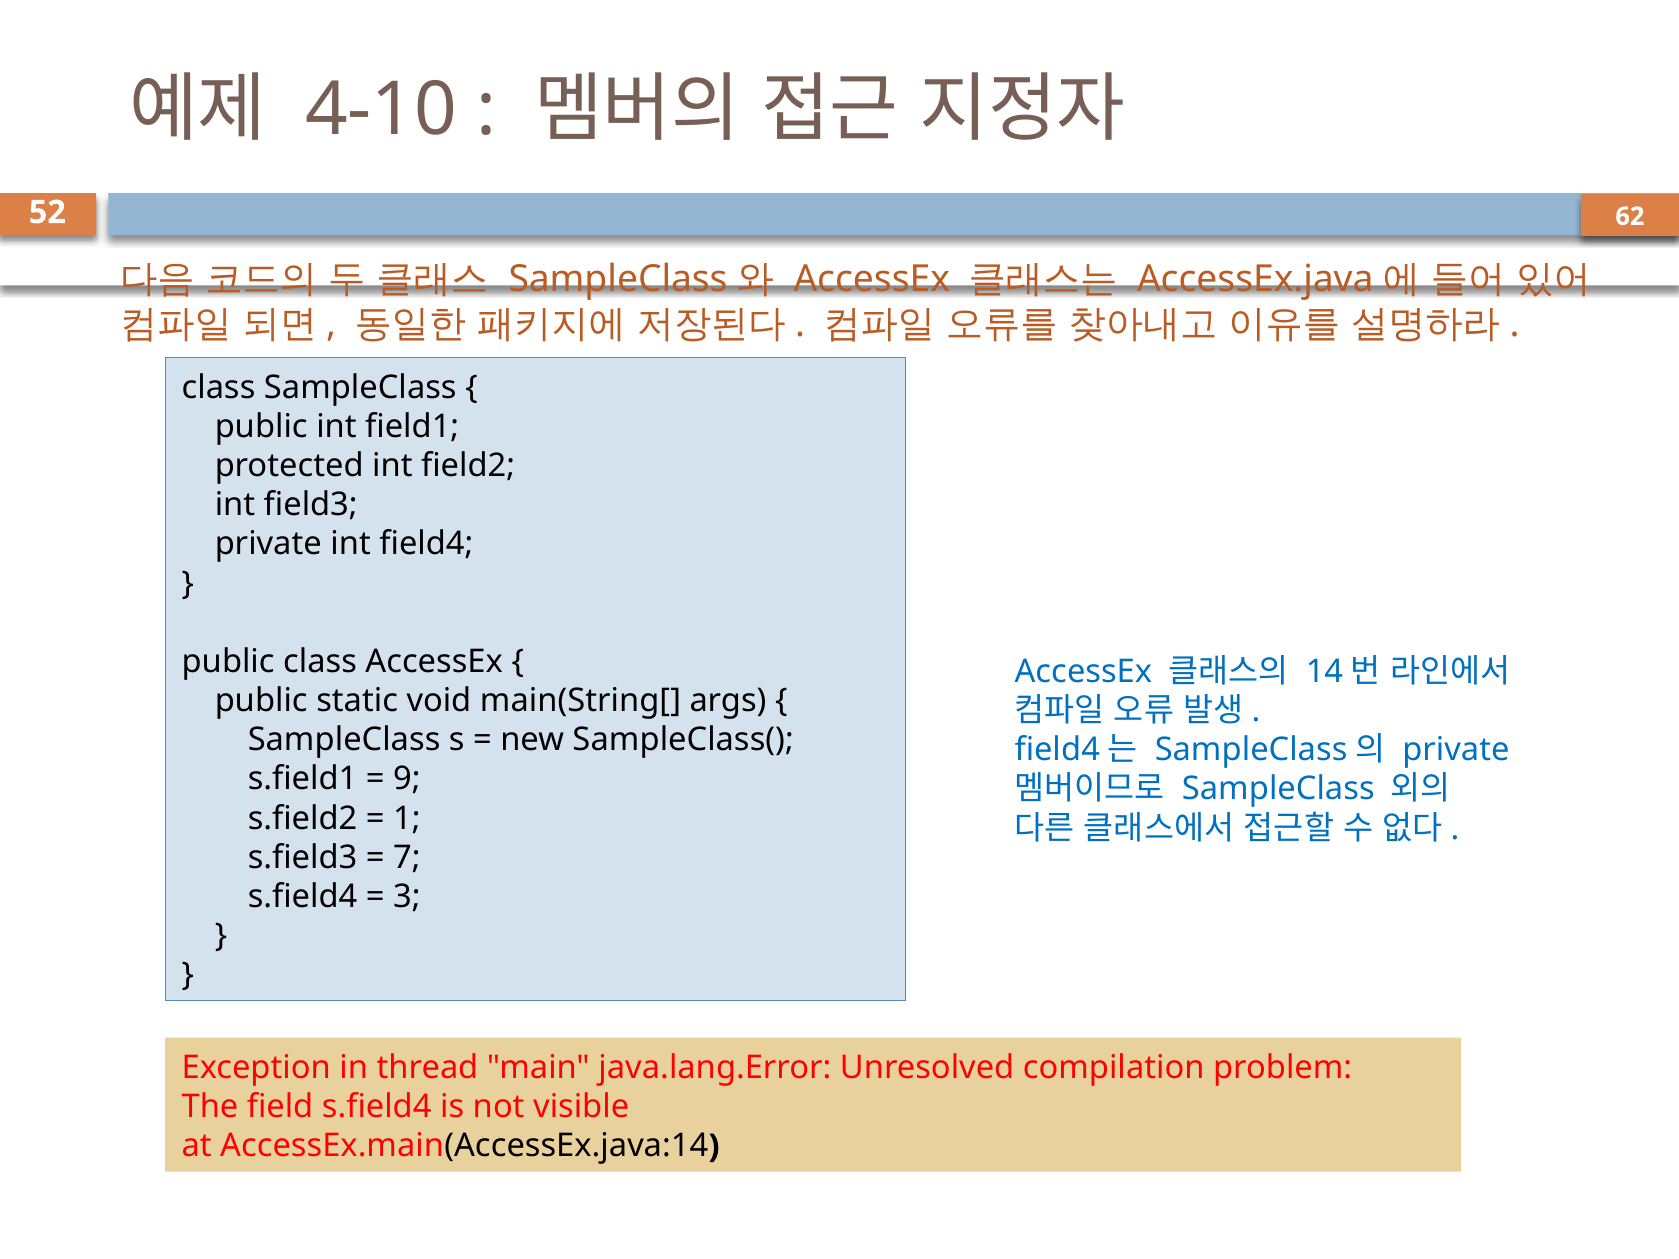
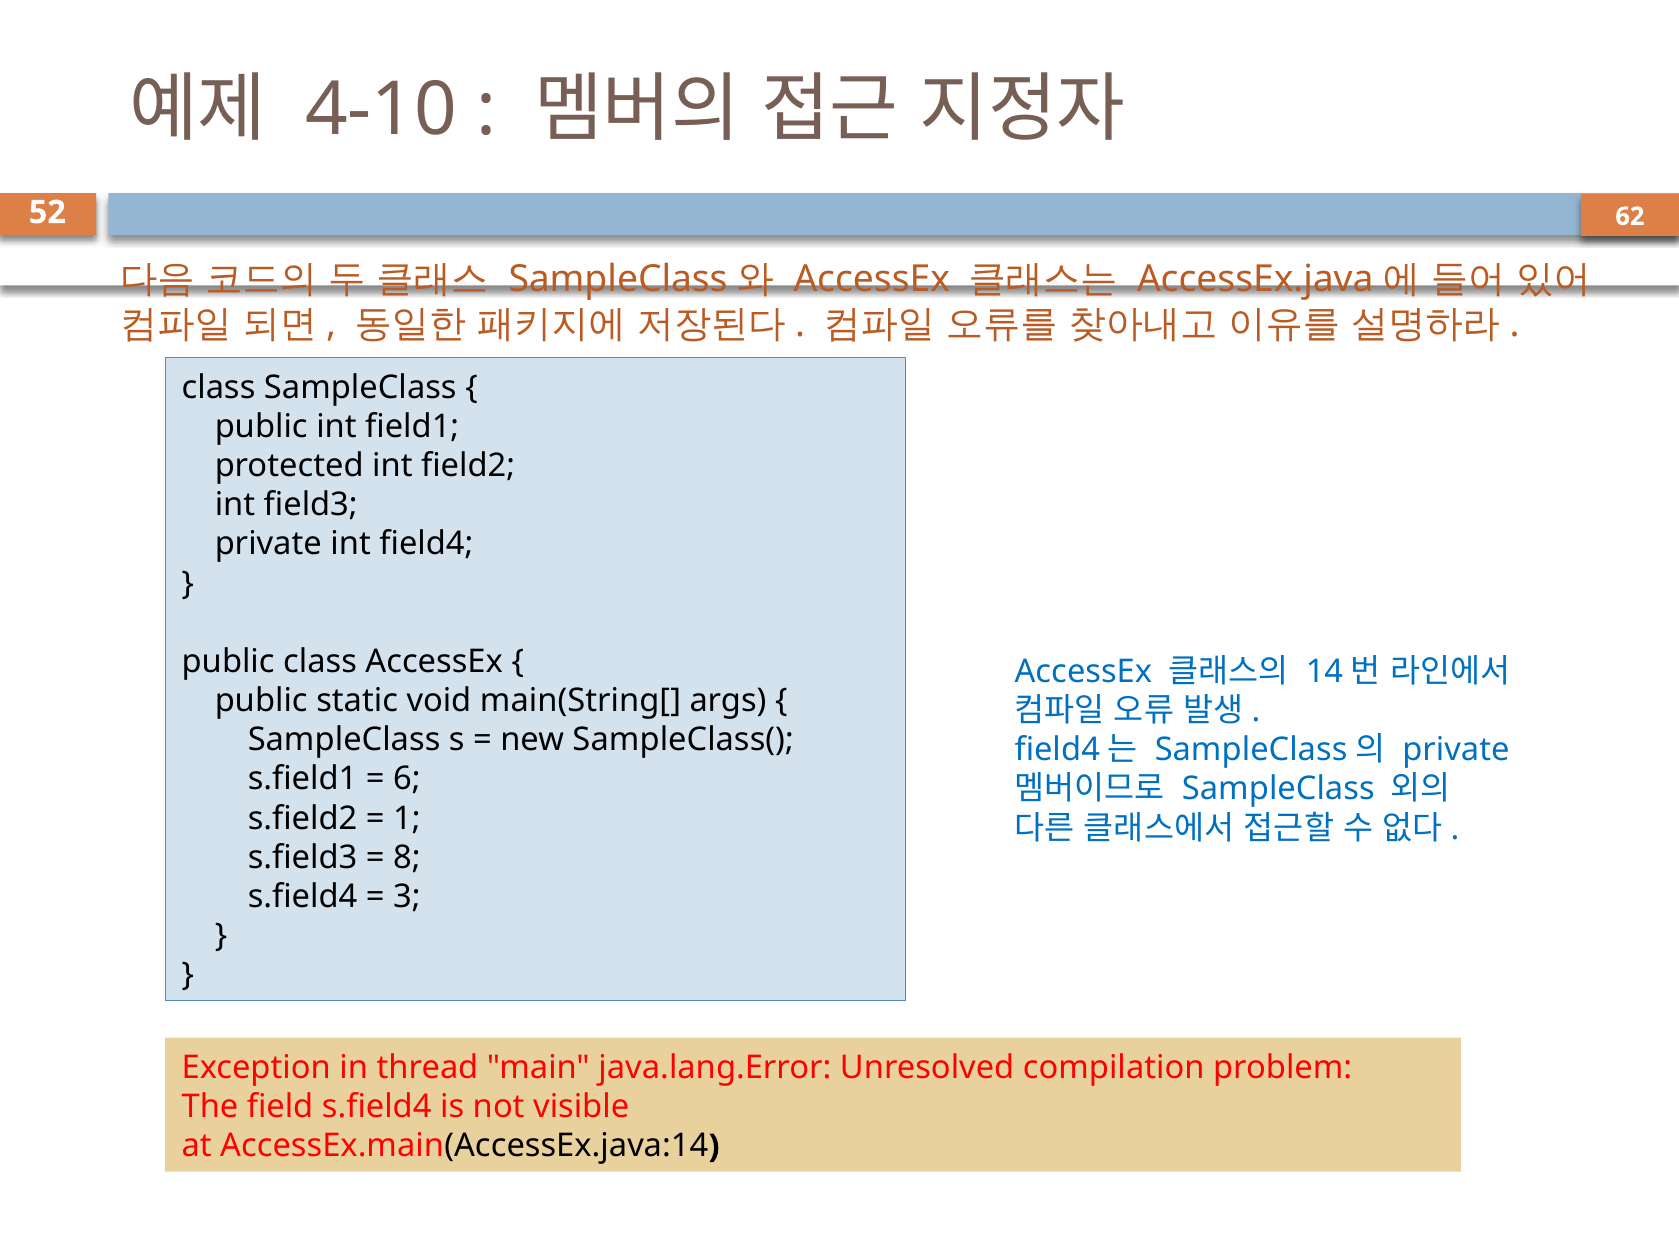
9: 9 -> 6 (407, 779)
7: 7 -> 8 (407, 858)
